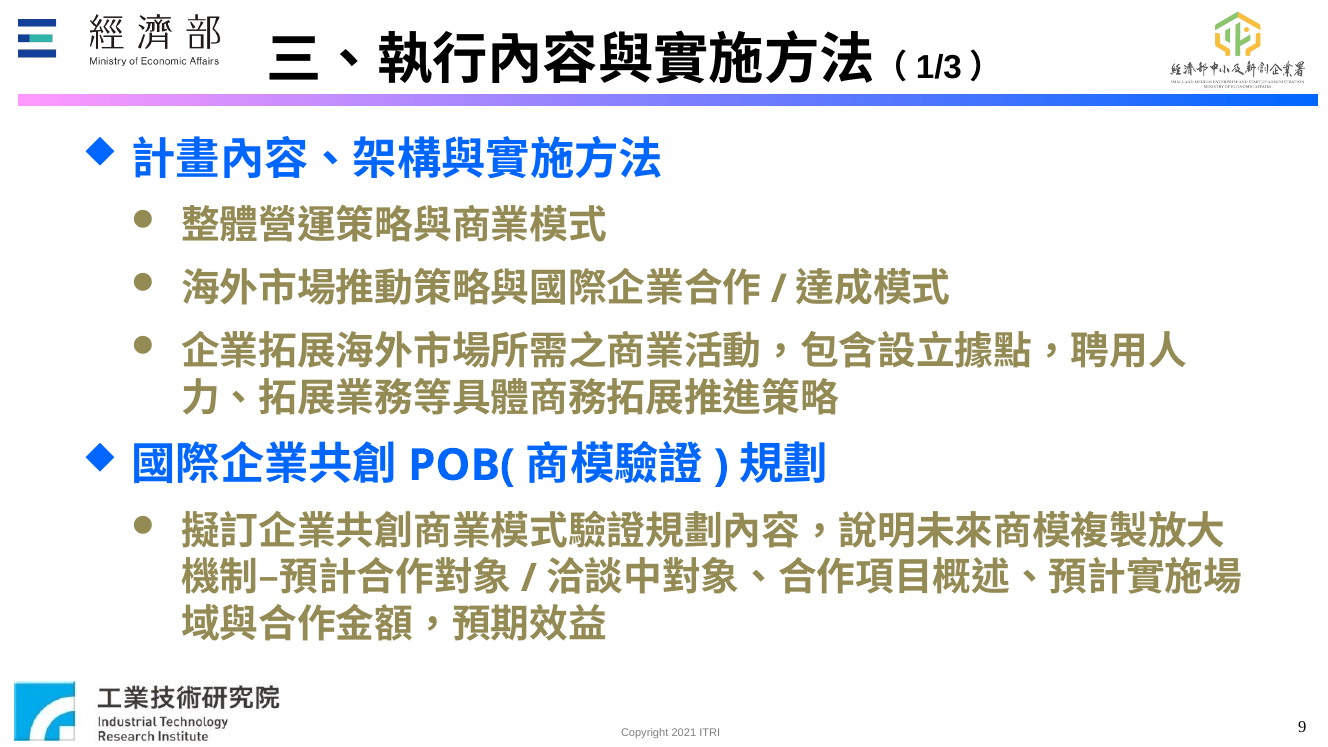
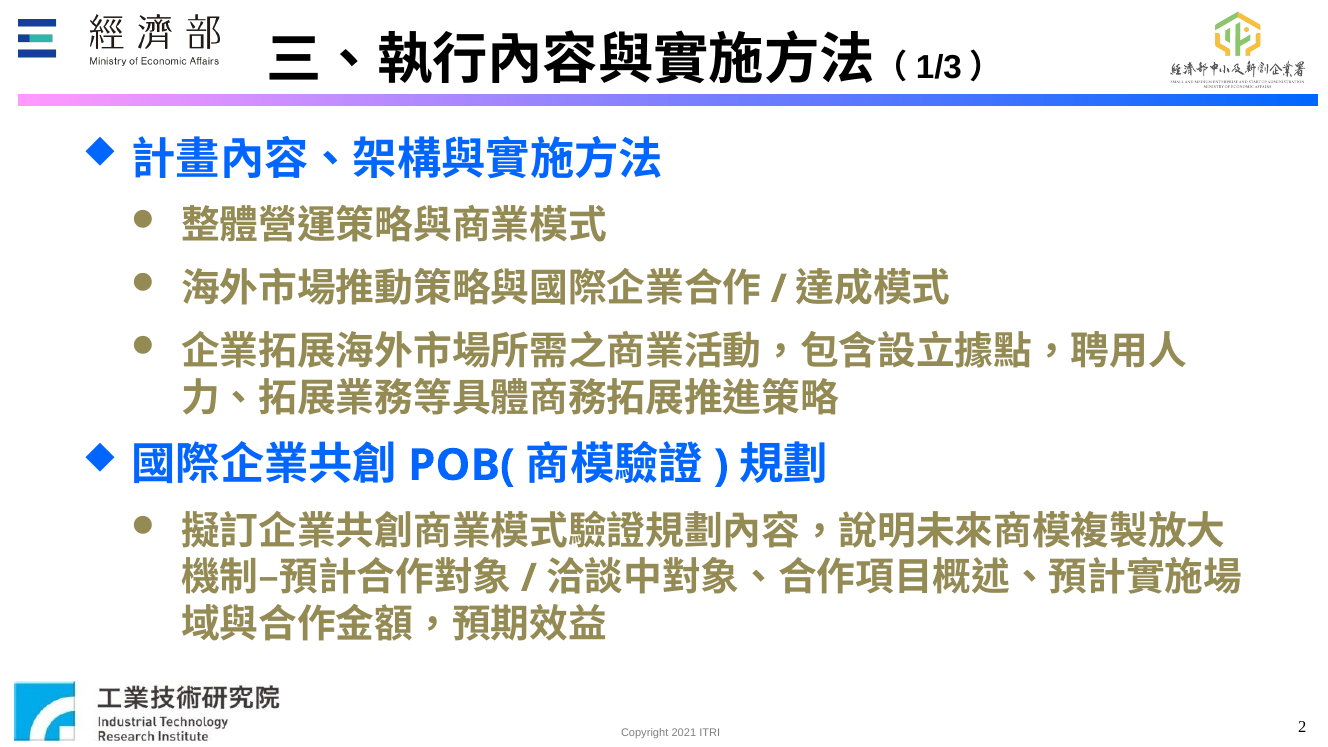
9: 9 -> 2 (1302, 727)
